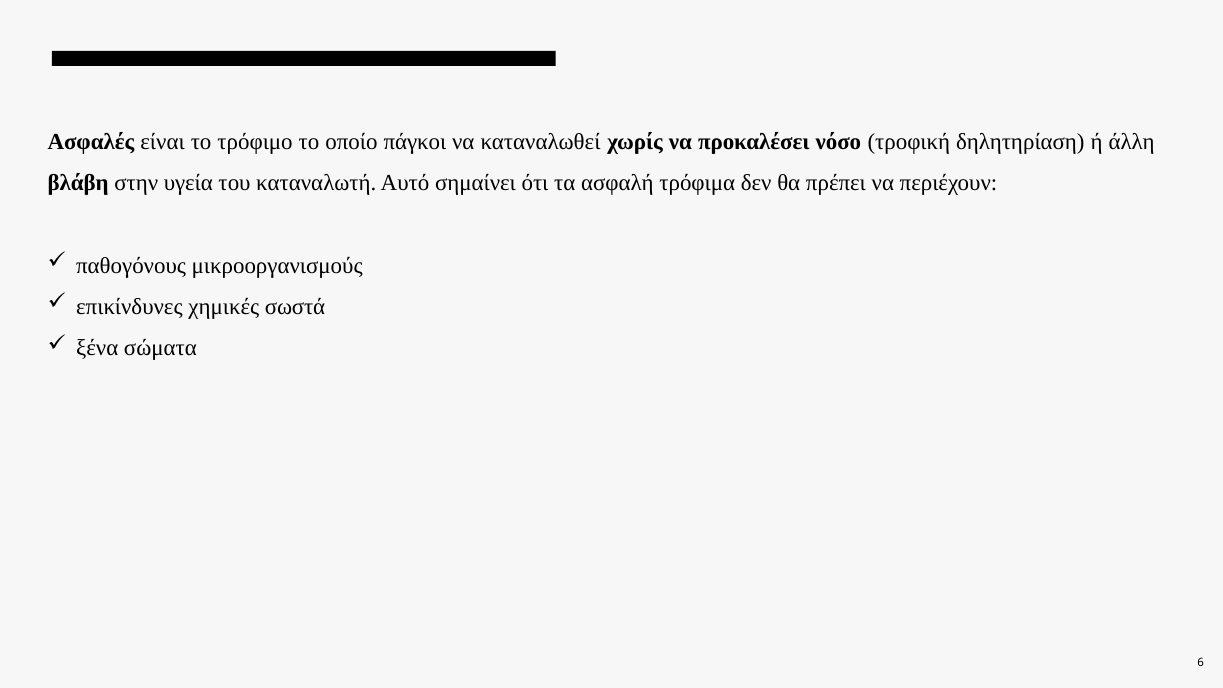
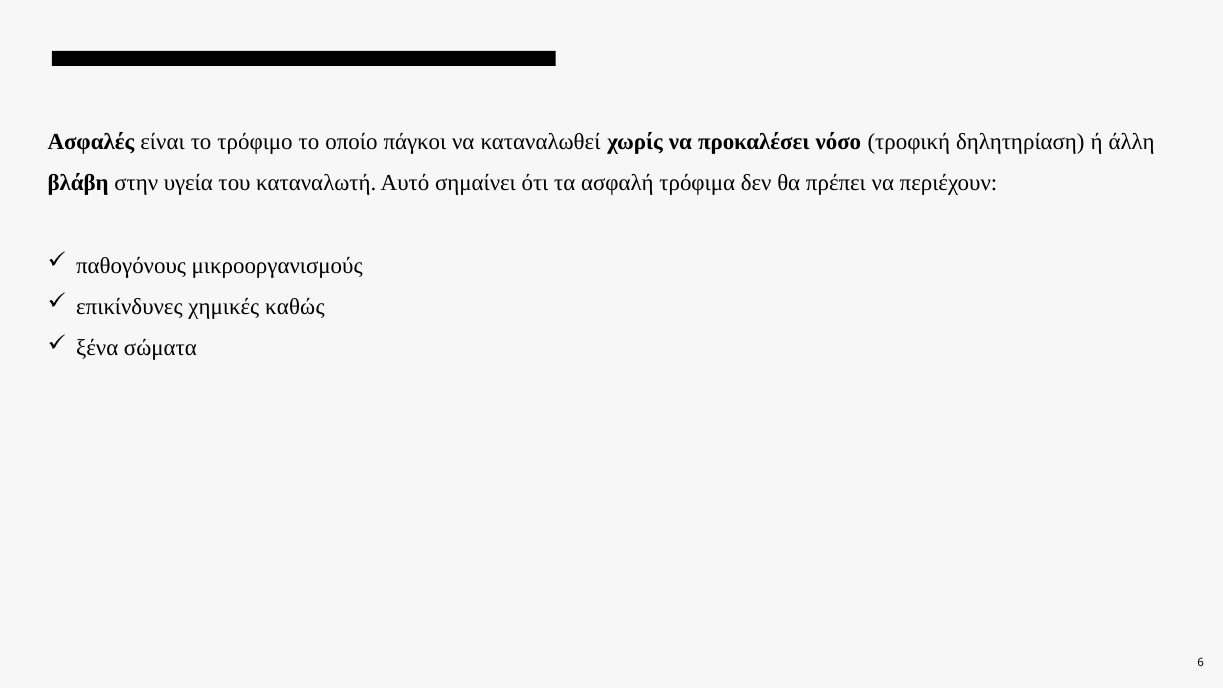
σωστά: σωστά -> καθώς (295, 307)
